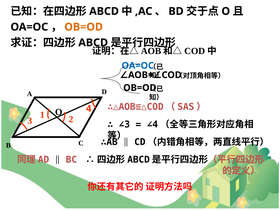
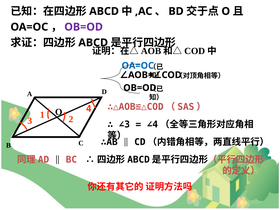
OB=OD colour: orange -> purple (84, 27)
